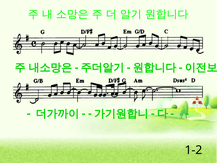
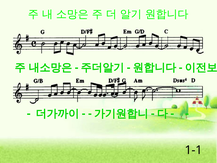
1-2: 1-2 -> 1-1 (194, 150)
